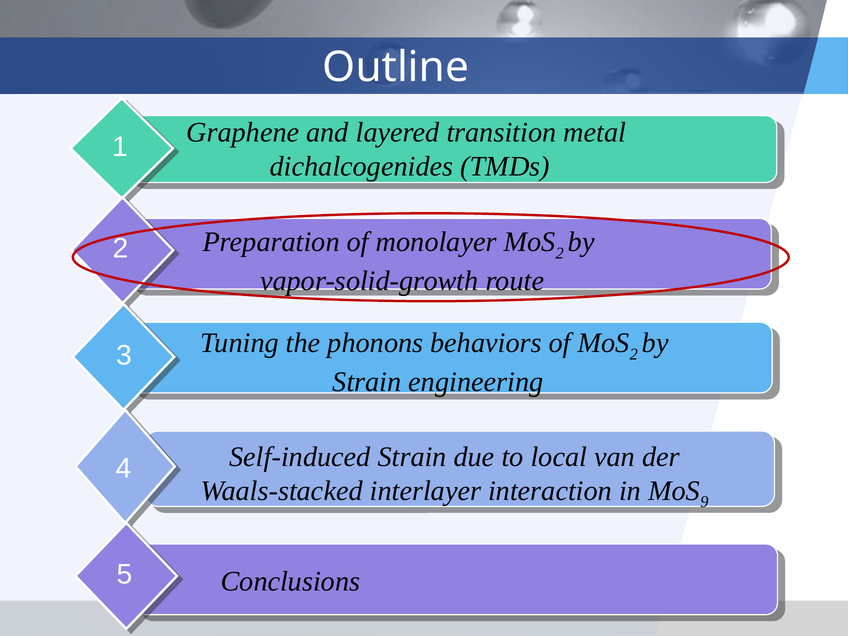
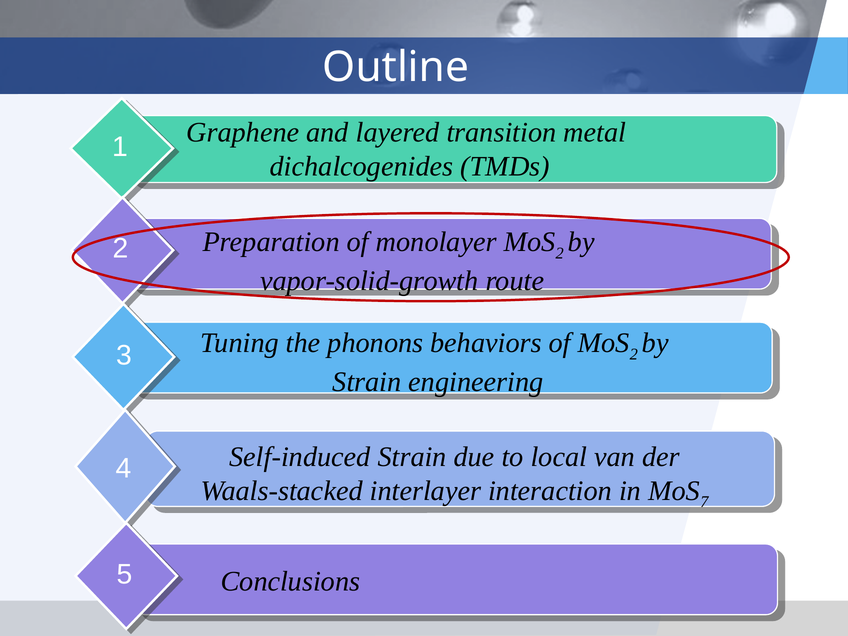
9: 9 -> 7 (704, 502)
